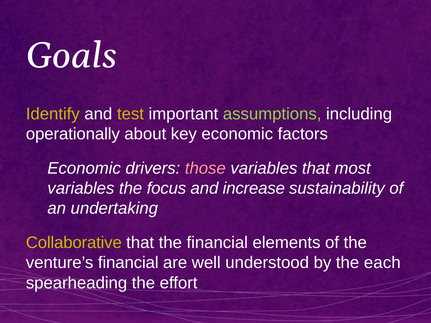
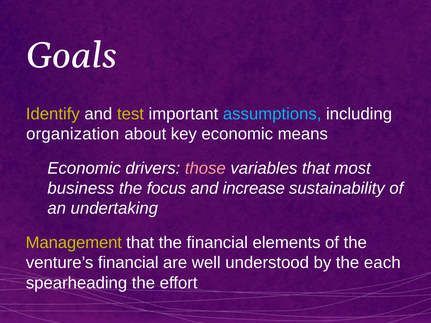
assumptions colour: light green -> light blue (272, 114)
operationally: operationally -> organization (73, 134)
factors: factors -> means (303, 134)
variables: variables -> business (81, 188)
Collaborative: Collaborative -> Management (74, 243)
